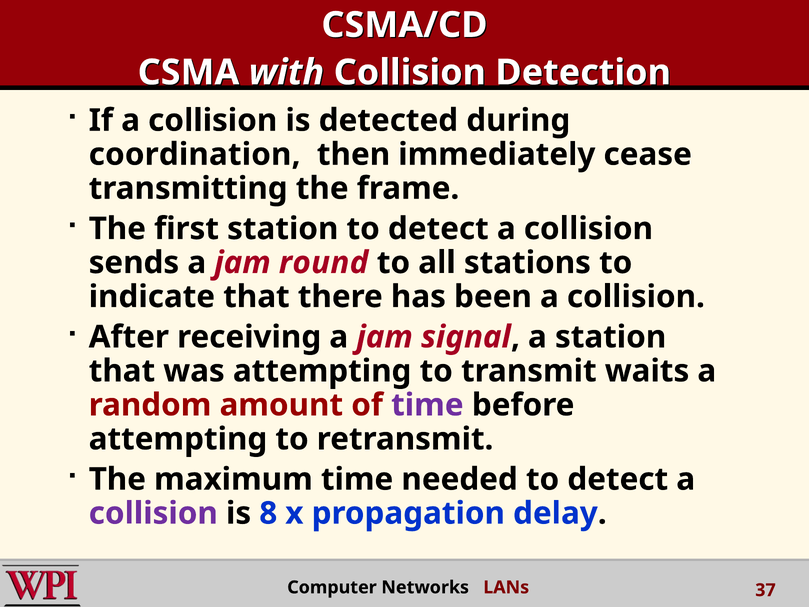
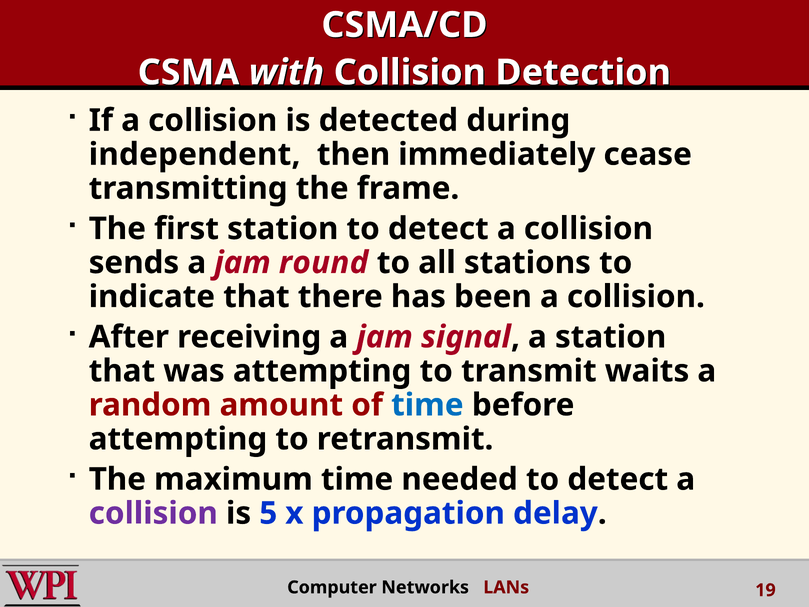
coordination: coordination -> independent (195, 154)
time colour: purple -> blue (427, 405)
8: 8 -> 5 (268, 513)
37: 37 -> 19 (765, 590)
